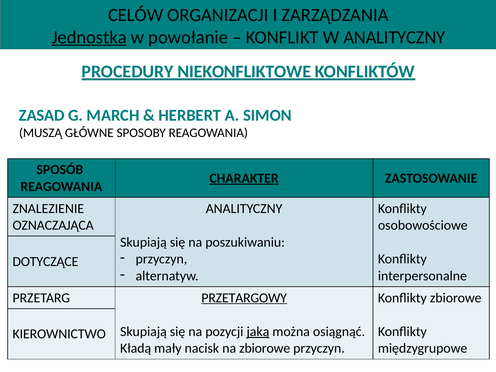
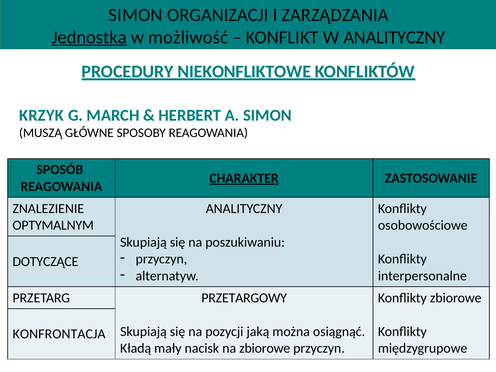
CELÓW: CELÓW -> SIMON (136, 15)
powołanie: powołanie -> możliwość (188, 37)
ZASAD: ZASAD -> KRZYK (42, 115)
OZNACZAJĄCA: OZNACZAJĄCA -> OPTYMALNYM (53, 225)
PRZETARGOWY underline: present -> none (244, 298)
jaką underline: present -> none (258, 332)
KIEROWNICTWO: KIEROWNICTWO -> KONFRONTACJA (59, 334)
